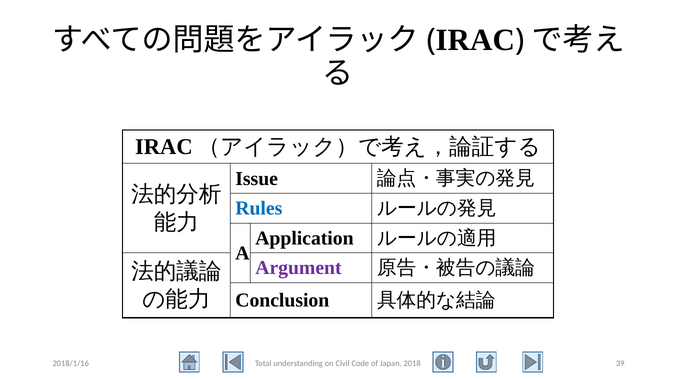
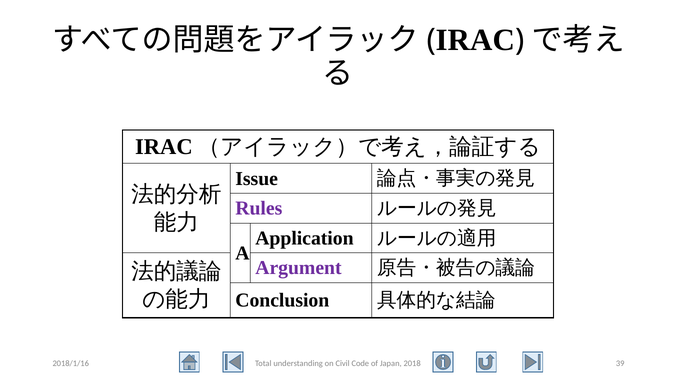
Rules colour: blue -> purple (259, 208)
